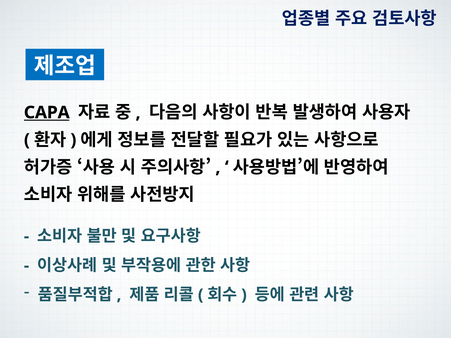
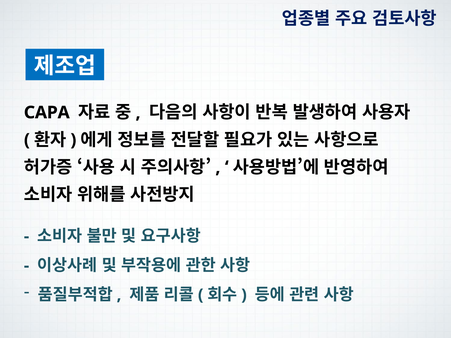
CAPA underline: present -> none (47, 113)
